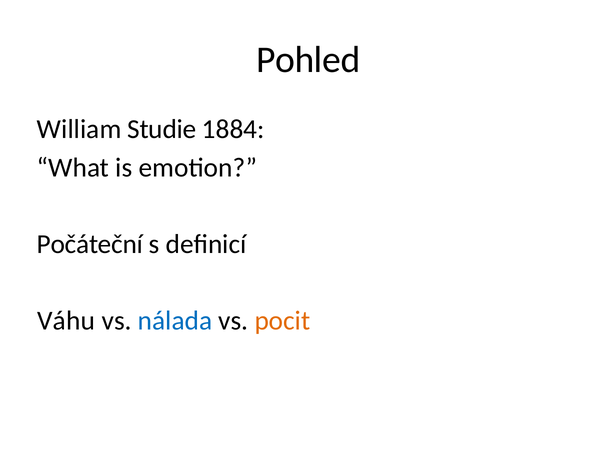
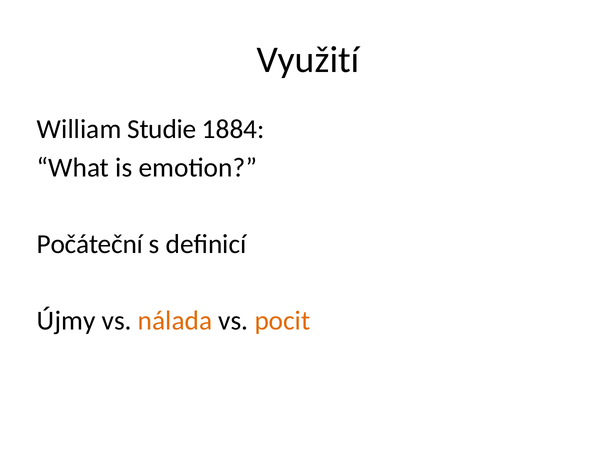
Pohled: Pohled -> Využití (308, 60)
Váhu: Váhu -> Újmy (66, 321)
nálada colour: blue -> orange (175, 321)
